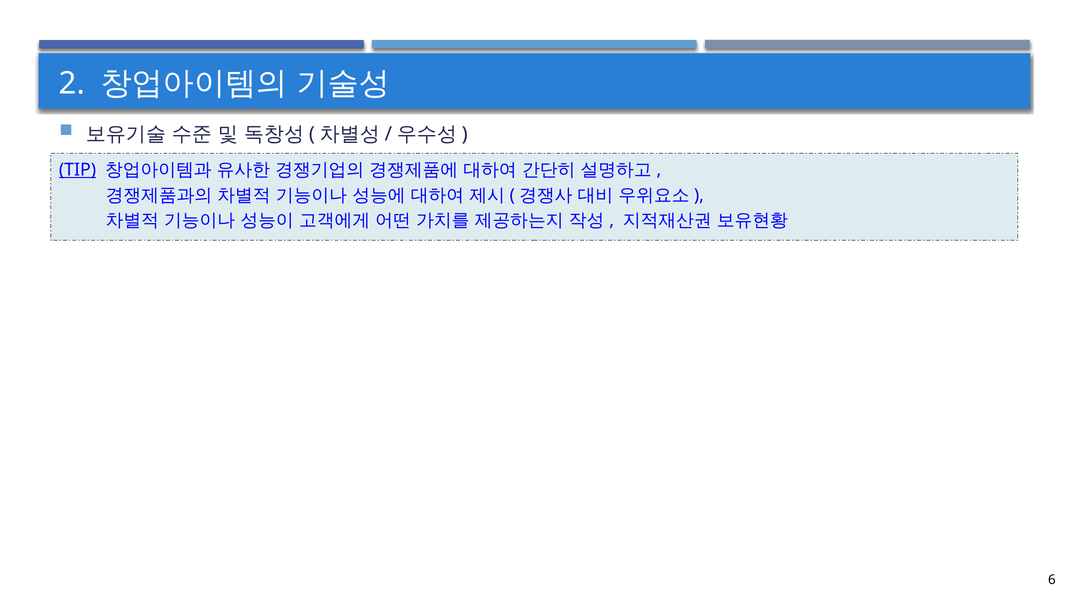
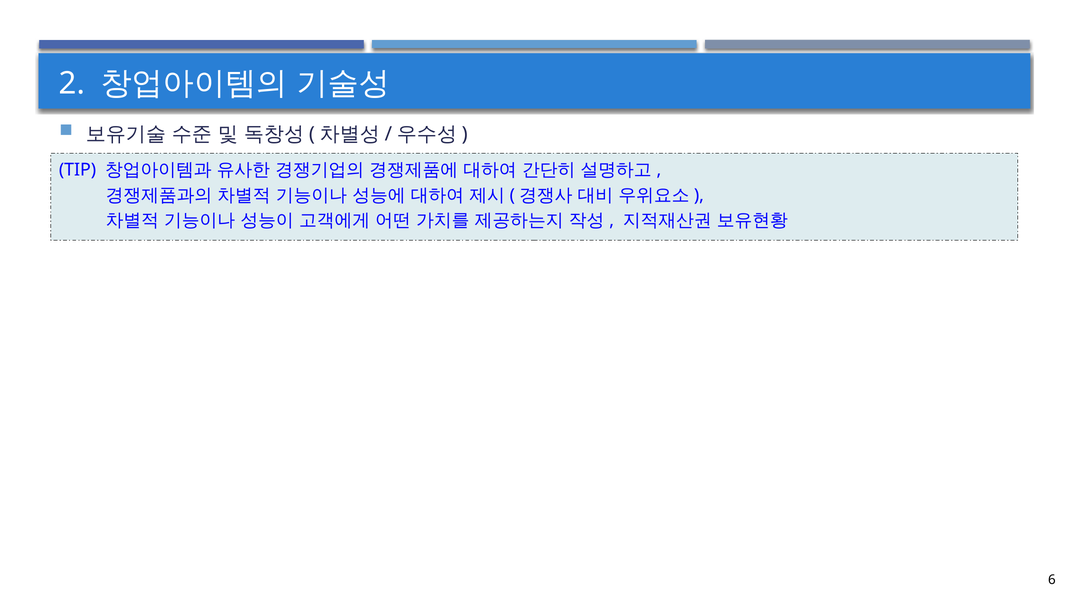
TIP underline: present -> none (78, 170)
